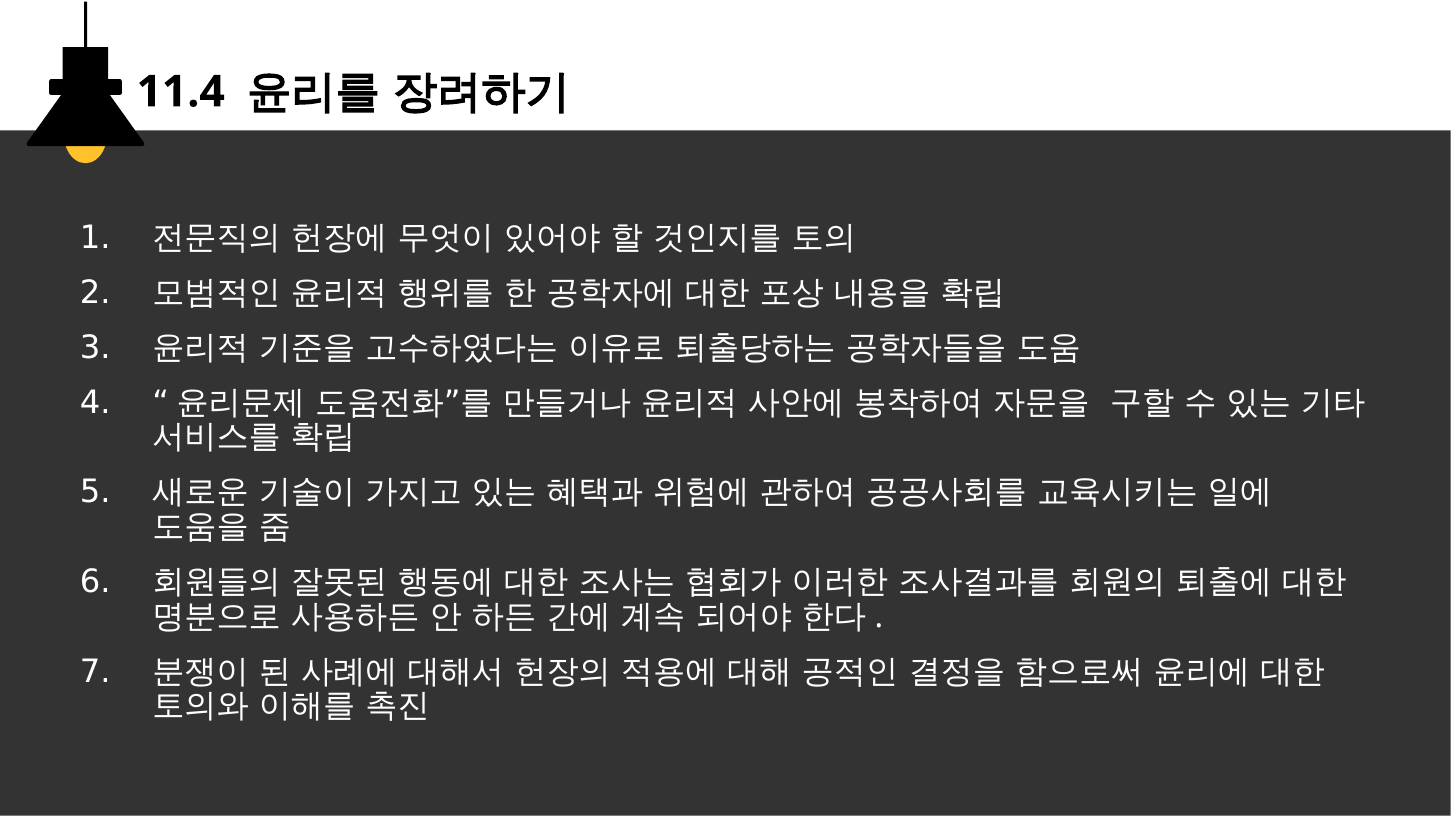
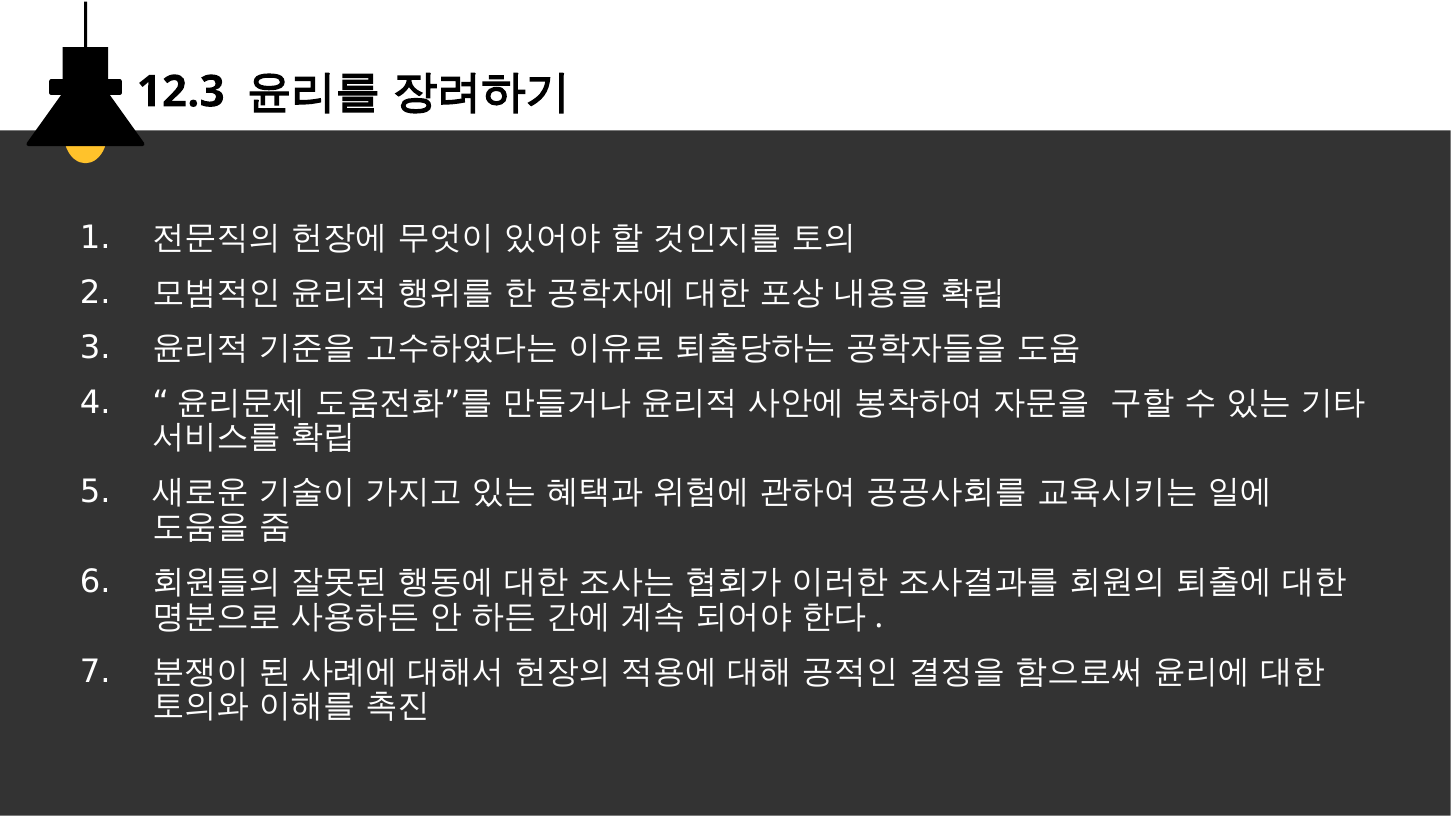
11.4: 11.4 -> 12.3 (181, 92)
